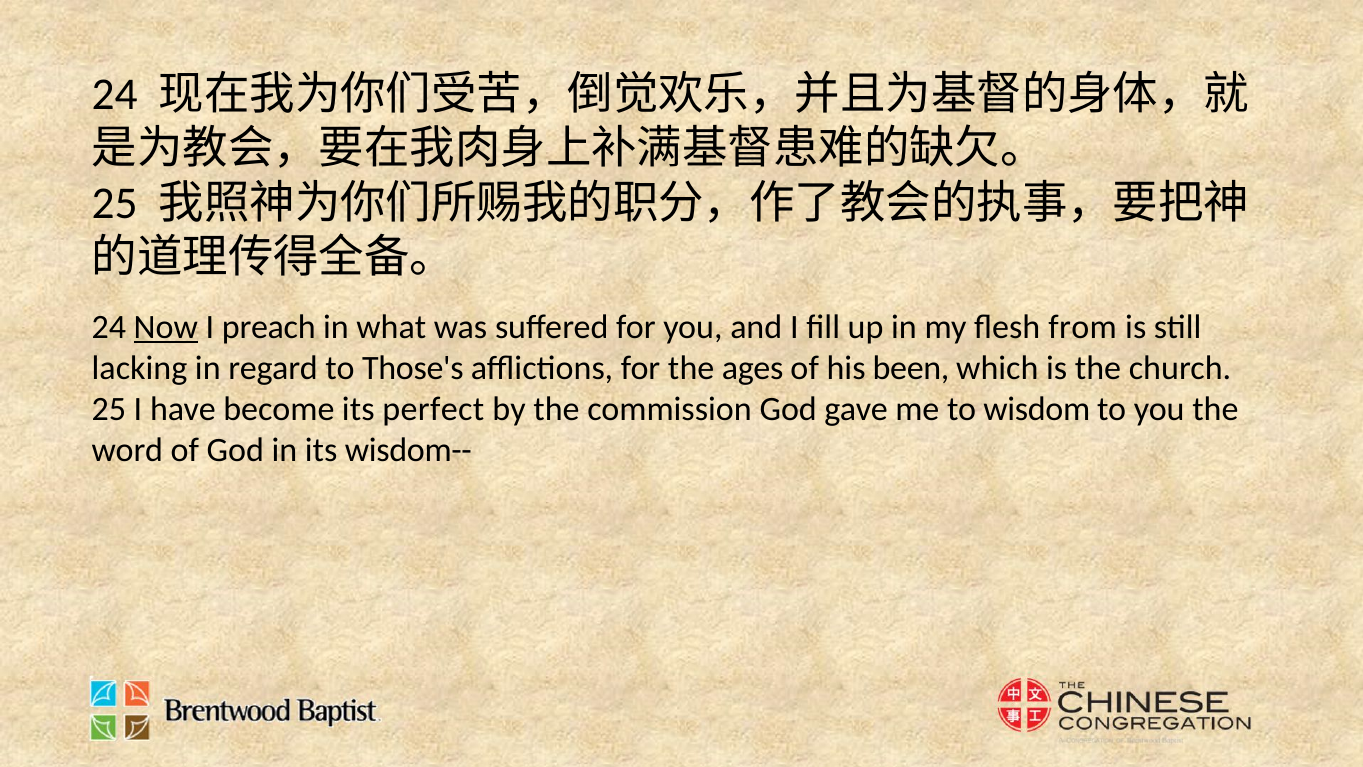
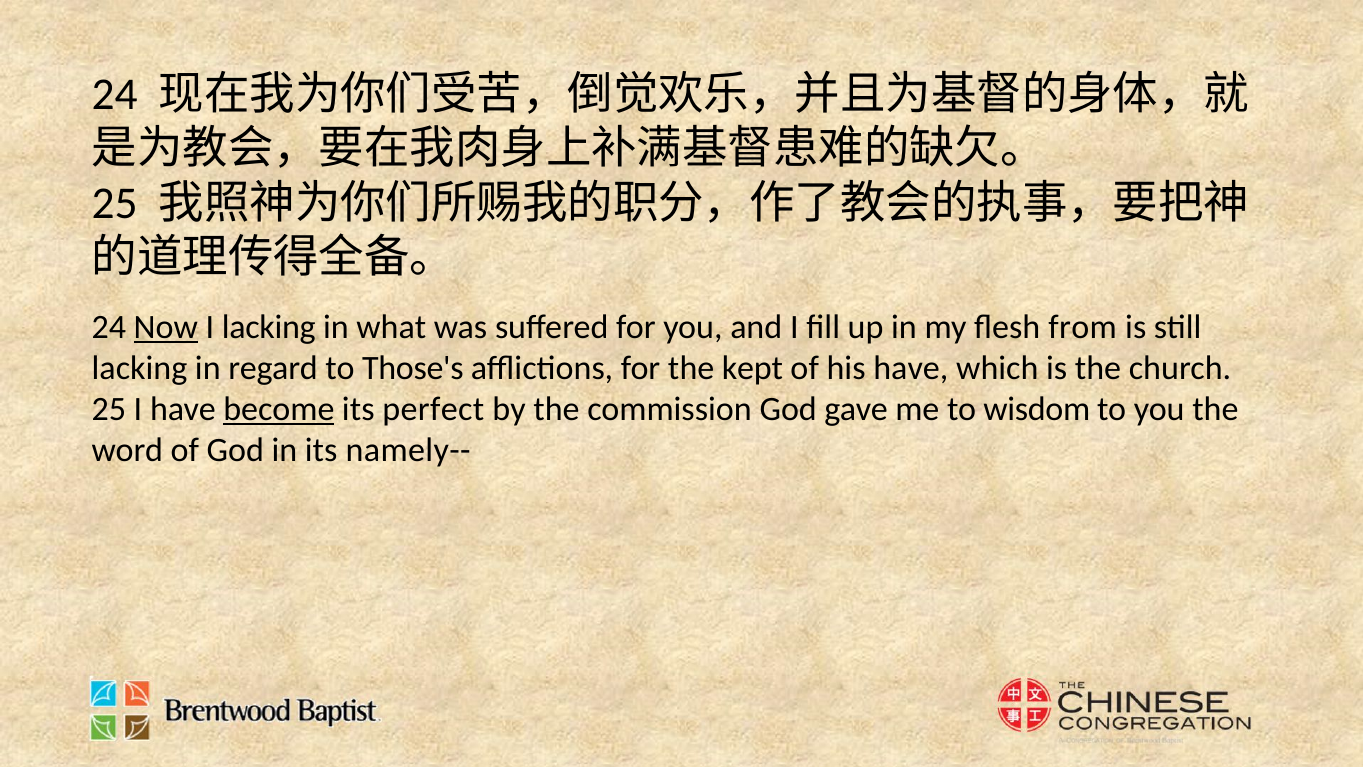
I preach: preach -> lacking (269, 327)
ages: ages -> kept (753, 368)
his been: been -> have (911, 368)
become underline: none -> present (279, 409)
wisdom--: wisdom-- -> namely-- (408, 450)
